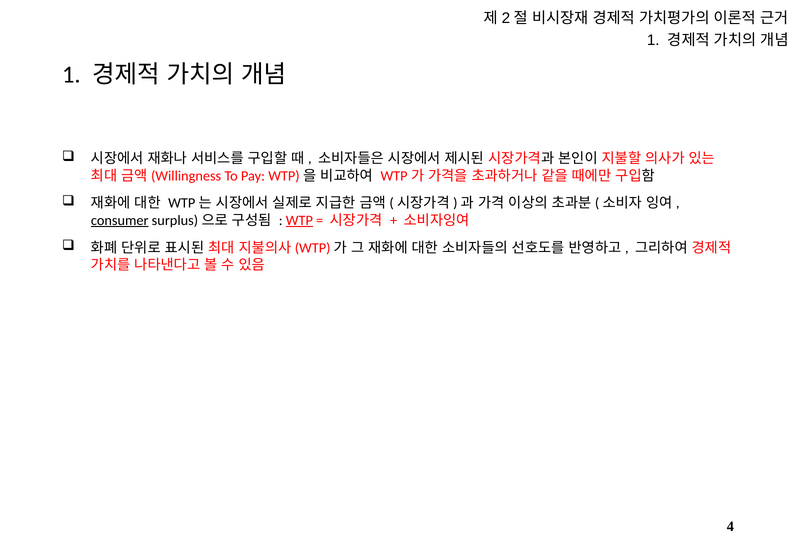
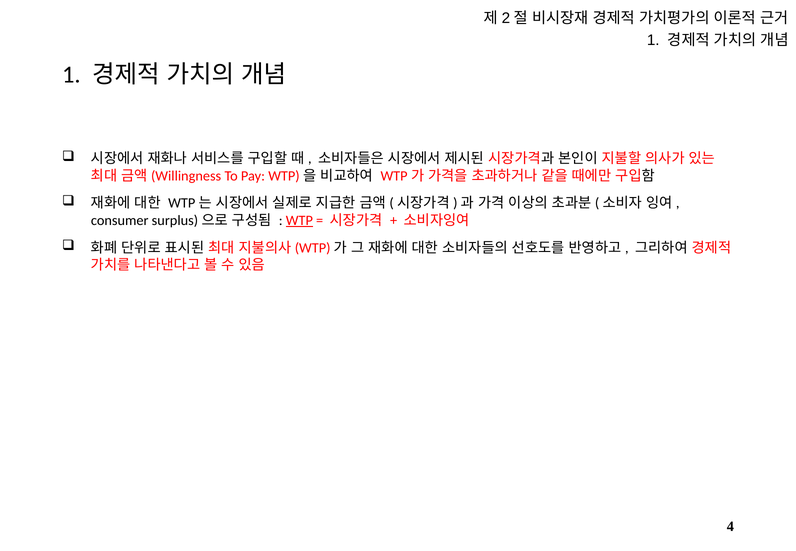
consumer underline: present -> none (120, 220)
